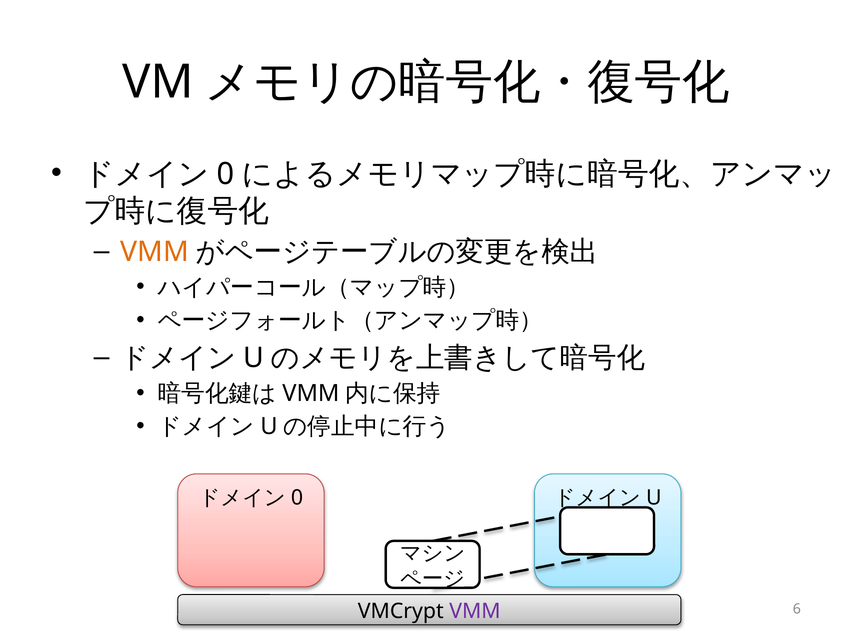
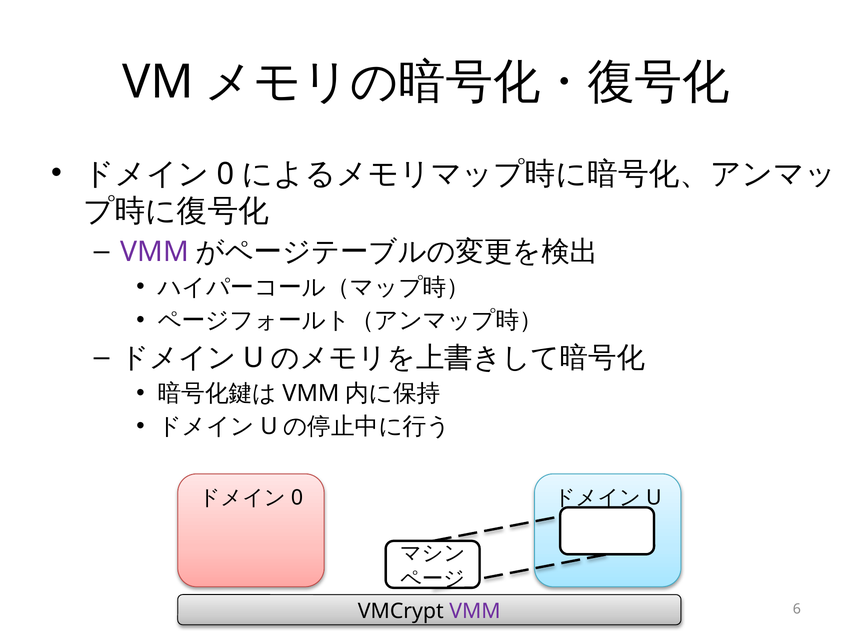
VMM colour: orange -> purple (155, 252)
